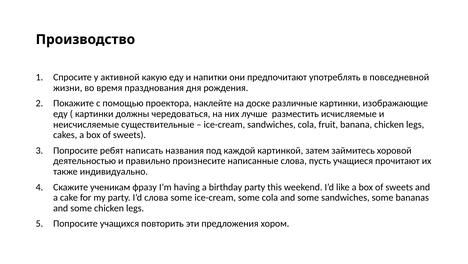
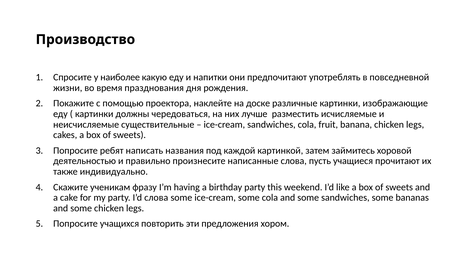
активной: активной -> наиболее (120, 77)
